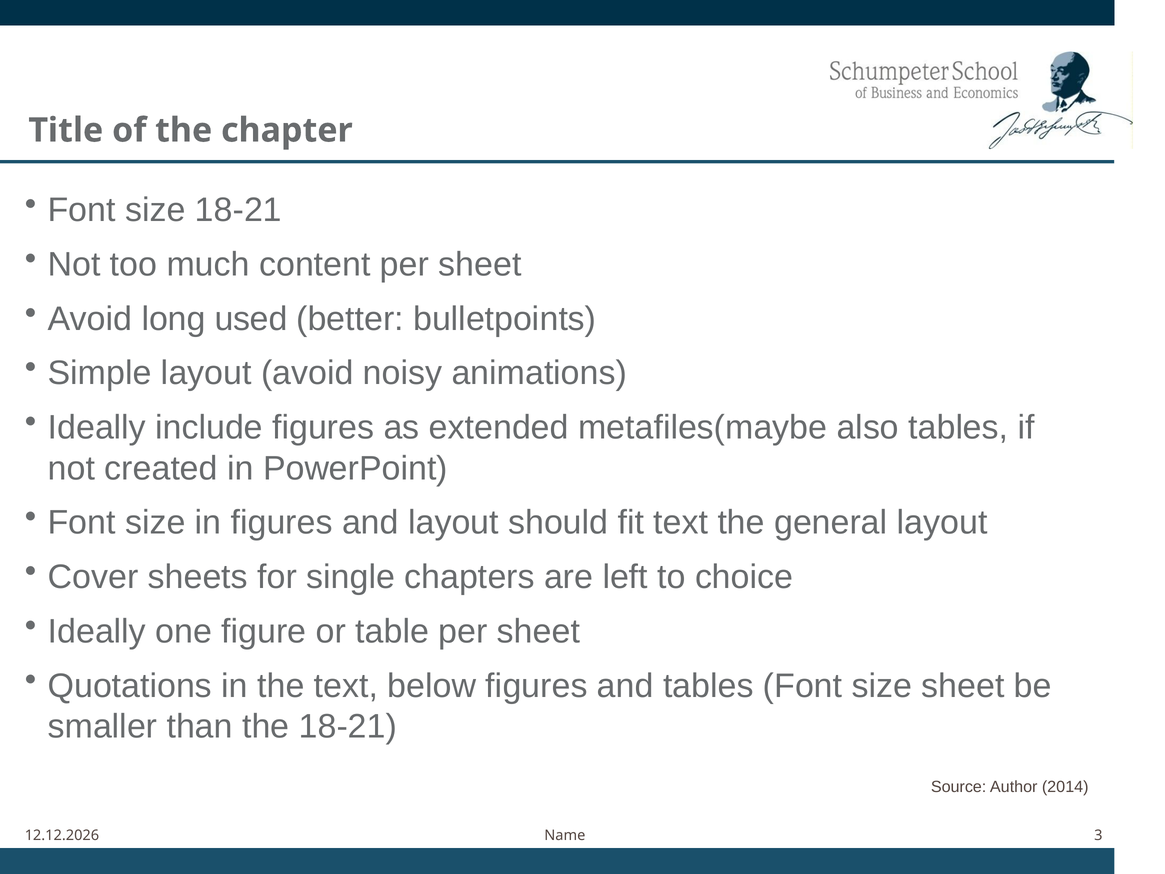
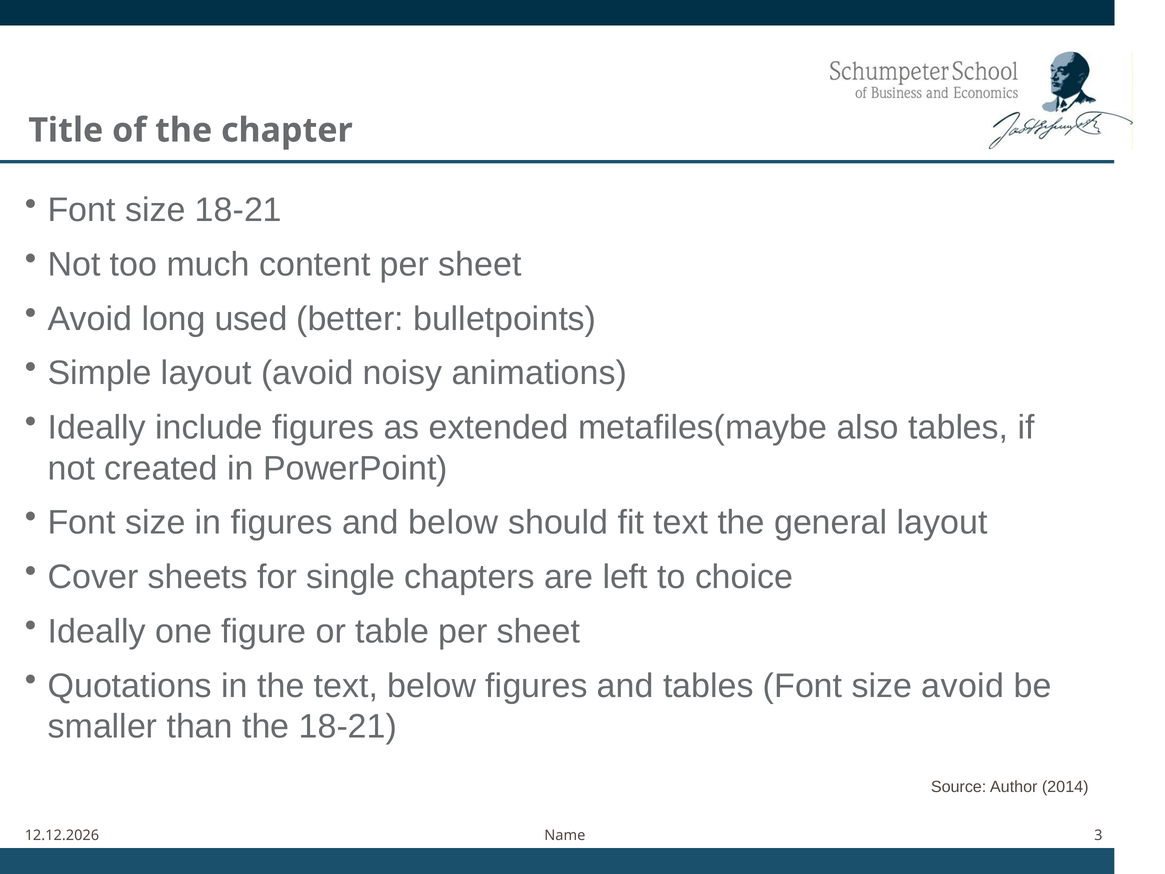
and layout: layout -> below (453, 523)
size sheet: sheet -> avoid (963, 686)
